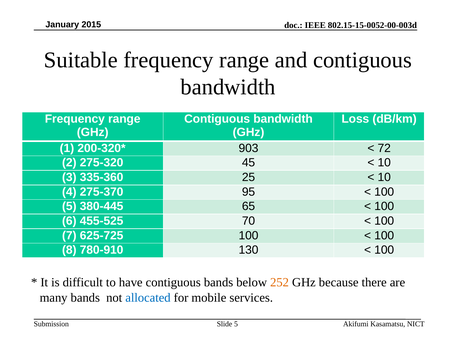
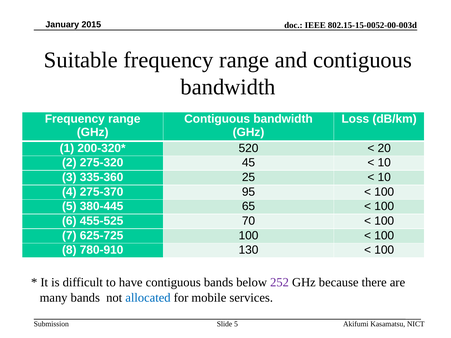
903: 903 -> 520 (249, 148)
72: 72 -> 20 (384, 148)
252 colour: orange -> purple (279, 283)
